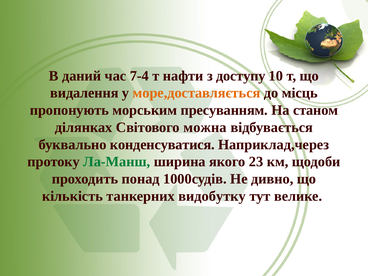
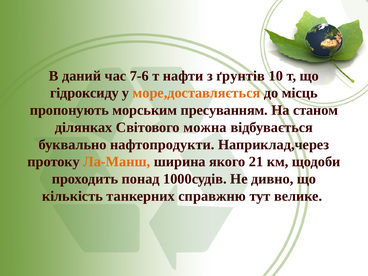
7-4: 7-4 -> 7-6 (139, 76)
доступу: доступу -> ґрунтів (241, 76)
видалення: видалення -> гідроксиду (84, 93)
конденсуватися: конденсуватися -> нафтопродукти (162, 145)
Ла-Манш colour: green -> orange (117, 162)
23: 23 -> 21 (256, 162)
видобутку: видобутку -> справжню (212, 196)
